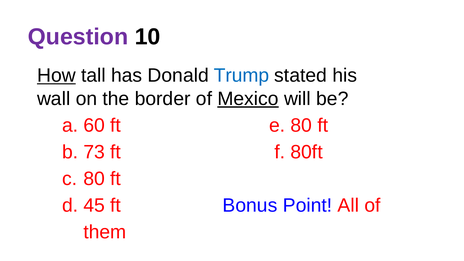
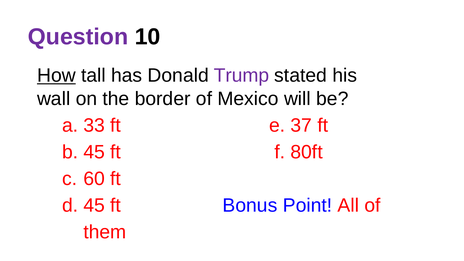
Trump colour: blue -> purple (241, 76)
Mexico underline: present -> none (248, 99)
60: 60 -> 33 (94, 125)
e 80: 80 -> 37 (301, 125)
73: 73 -> 45 (94, 152)
80: 80 -> 60 (94, 179)
